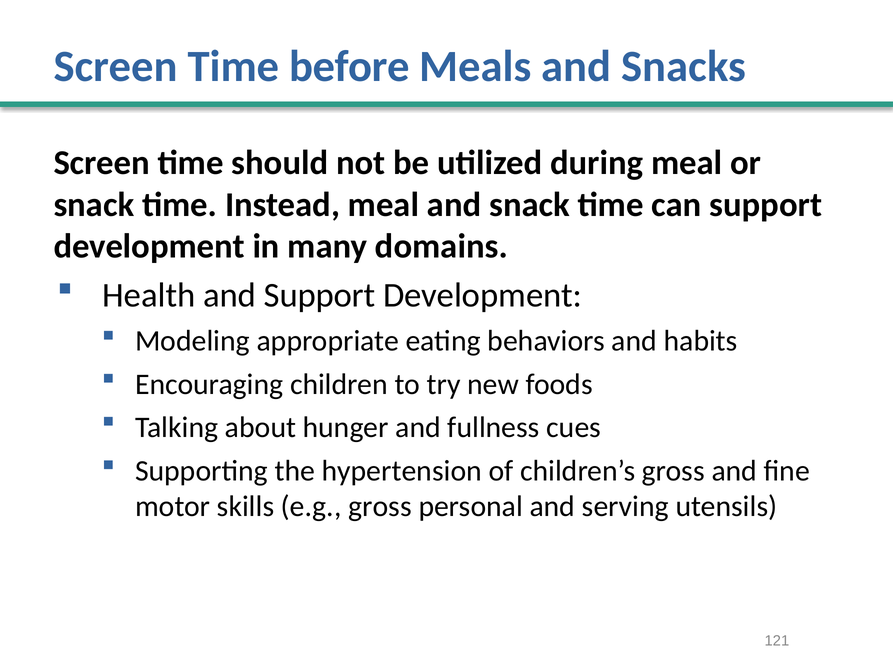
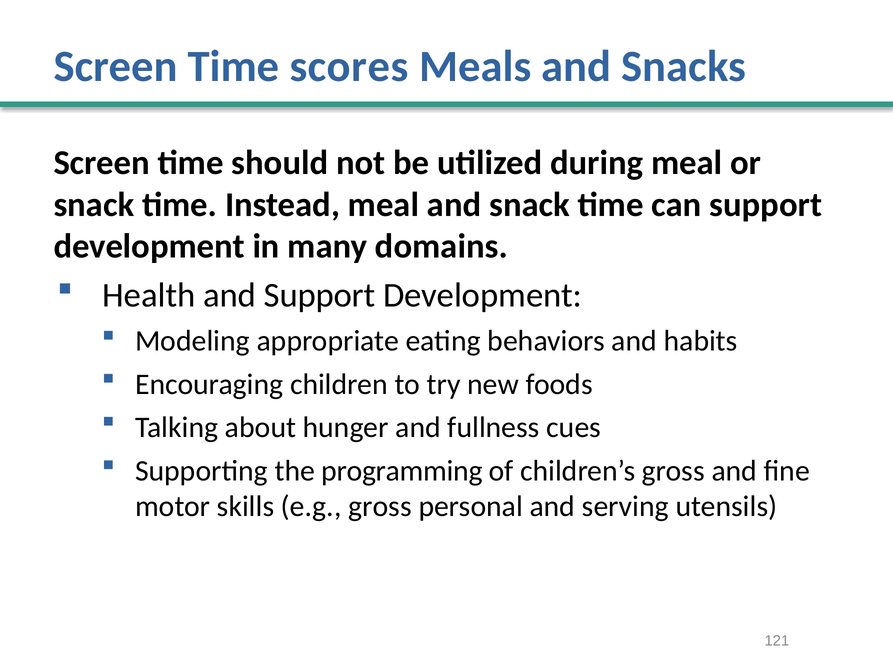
before: before -> scores (349, 66)
hypertension: hypertension -> programming (402, 470)
